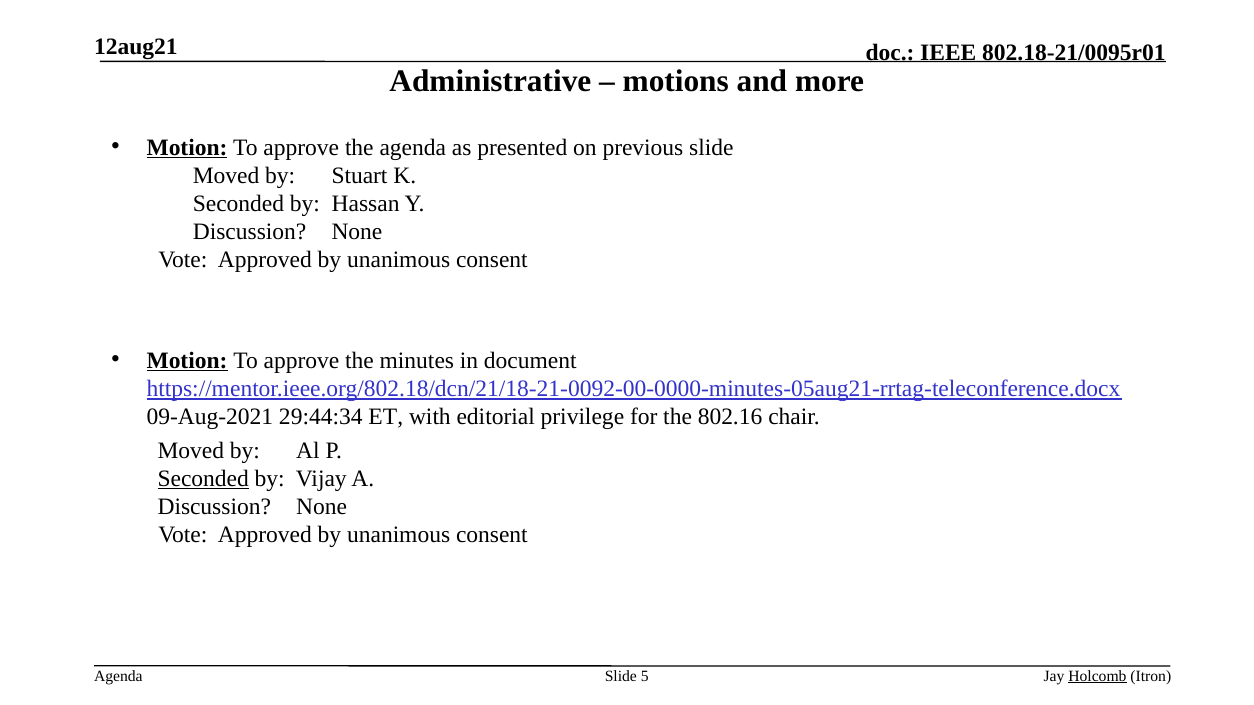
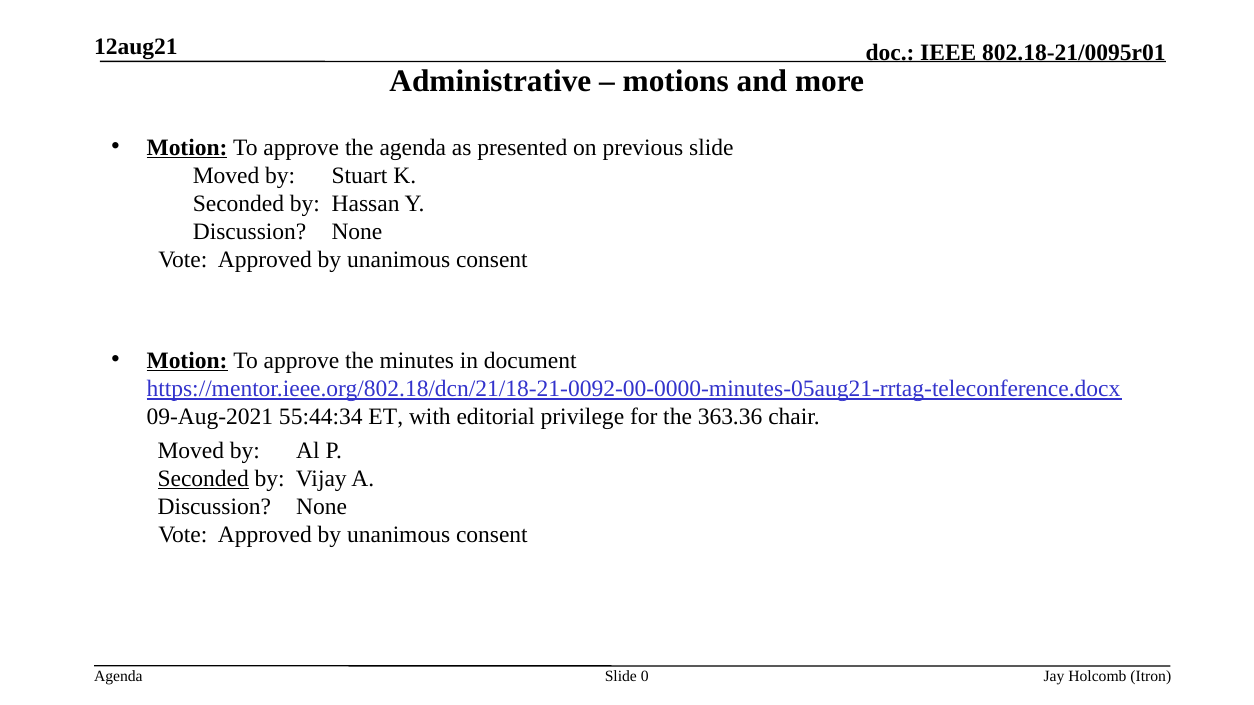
29:44:34: 29:44:34 -> 55:44:34 (321, 417)
802.16: 802.16 -> 363.36 (730, 417)
5: 5 -> 0 (645, 677)
Holcomb underline: present -> none (1097, 677)
